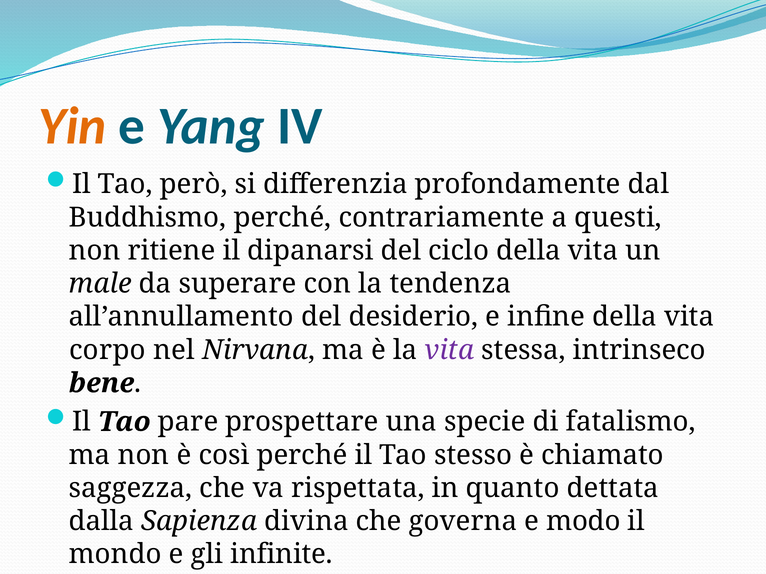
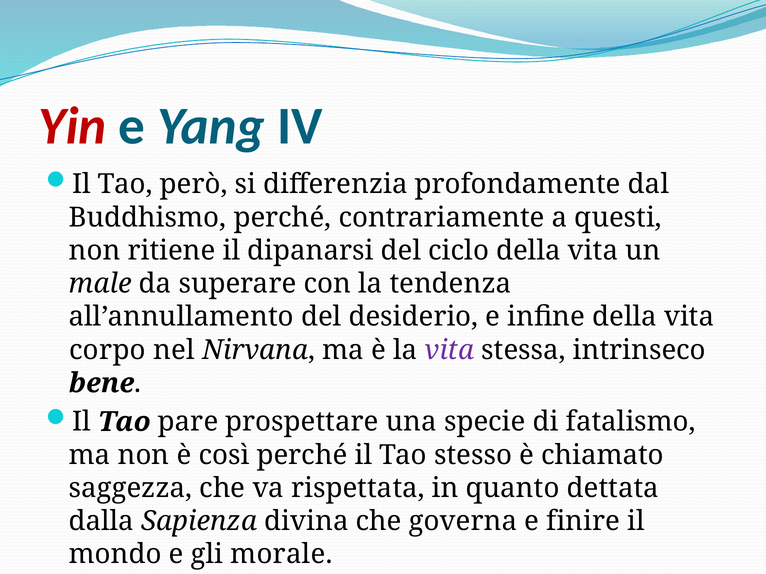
Yin colour: orange -> red (72, 127)
modo: modo -> finire (583, 522)
infinite: infinite -> morale (281, 555)
